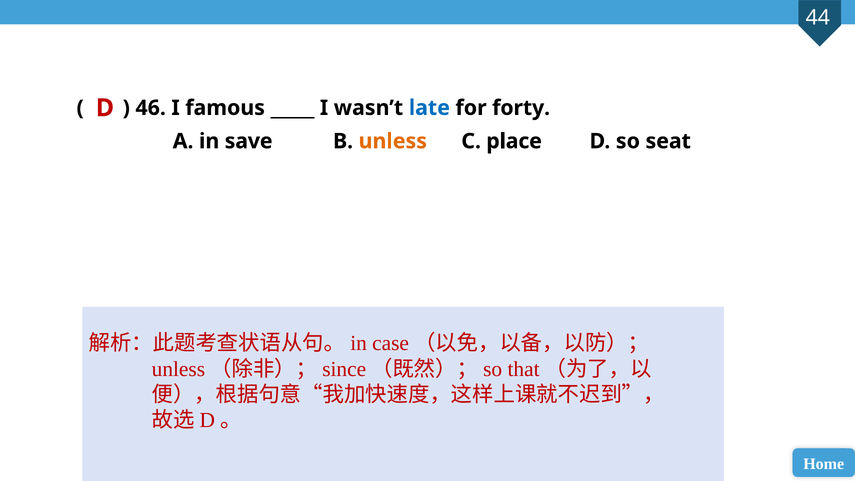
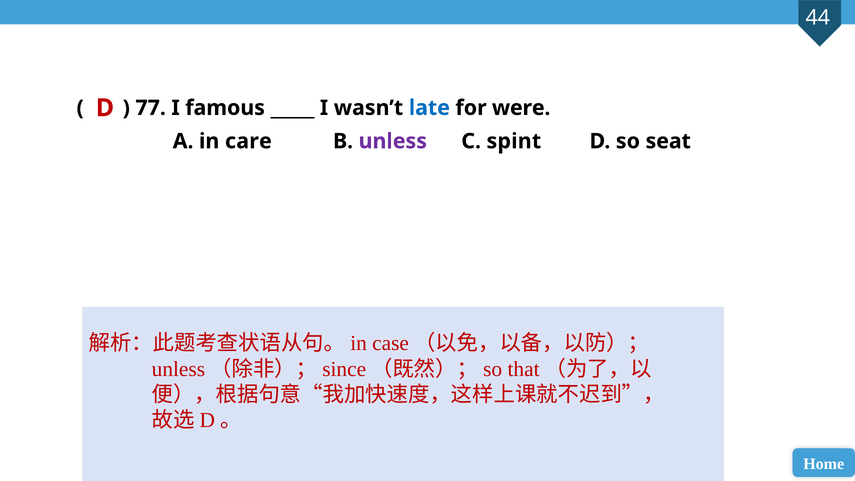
46: 46 -> 77 (151, 108)
forty: forty -> were (521, 108)
save: save -> care (248, 141)
unless colour: orange -> purple (393, 141)
place: place -> spint (514, 141)
